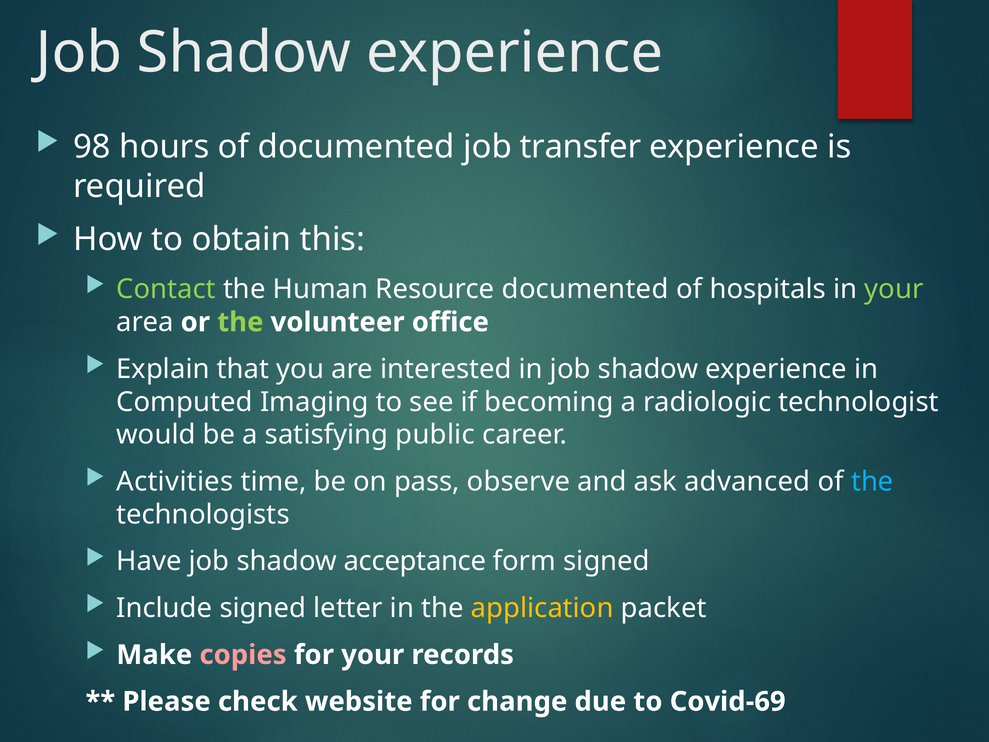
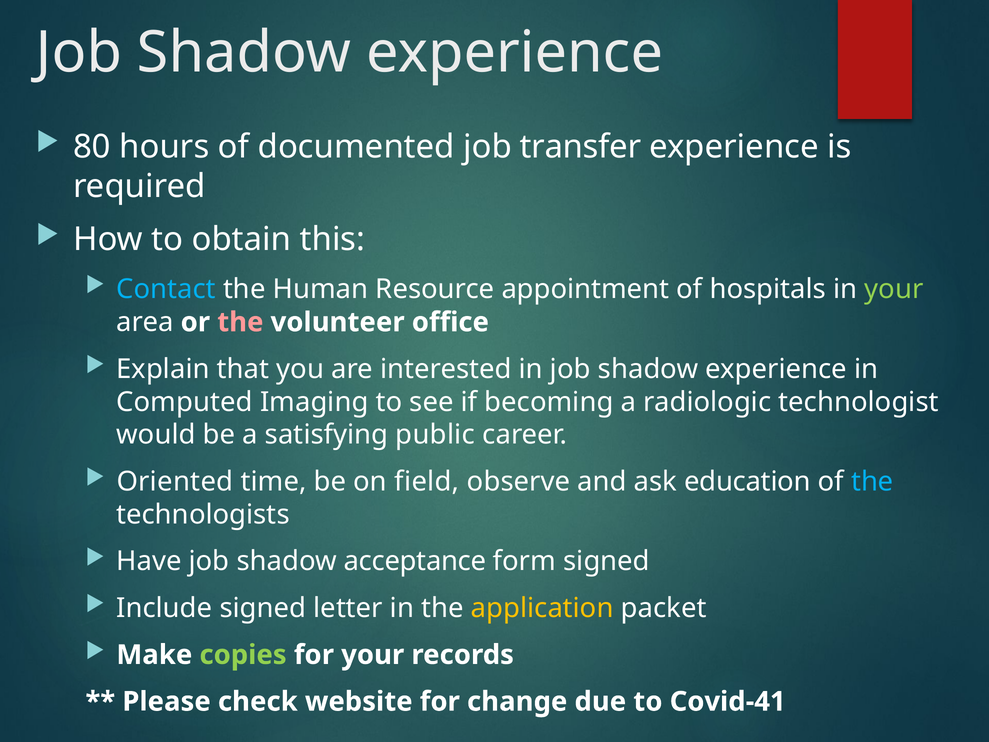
98: 98 -> 80 (92, 147)
Contact colour: light green -> light blue (166, 289)
Resource documented: documented -> appointment (585, 289)
the colour: light green -> pink (240, 322)
Activities: Activities -> Oriented (175, 481)
pass: pass -> field (427, 481)
advanced: advanced -> education (748, 481)
copies colour: pink -> light green (243, 655)
Covid-69: Covid-69 -> Covid-41 (728, 701)
